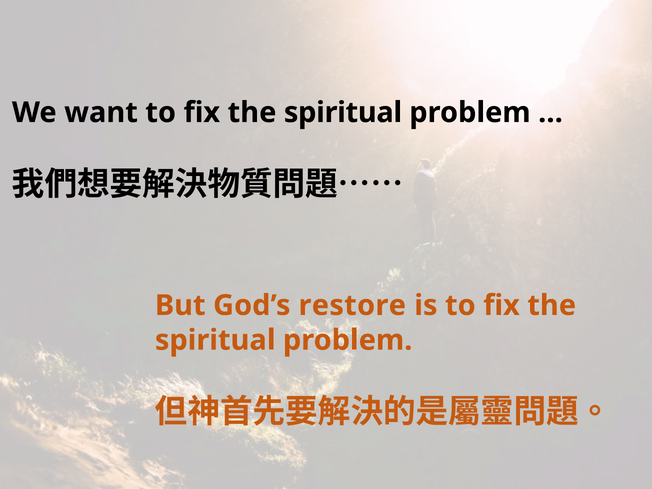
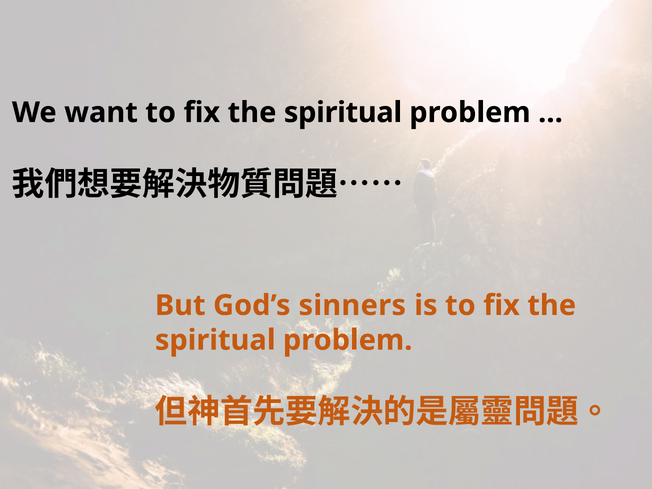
restore: restore -> sinners (352, 305)
